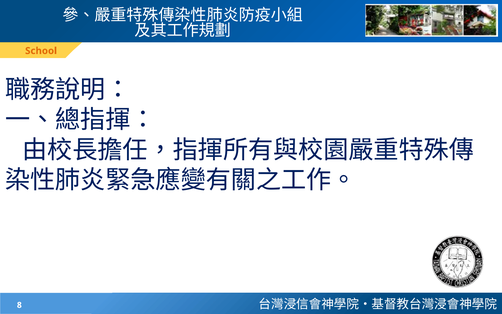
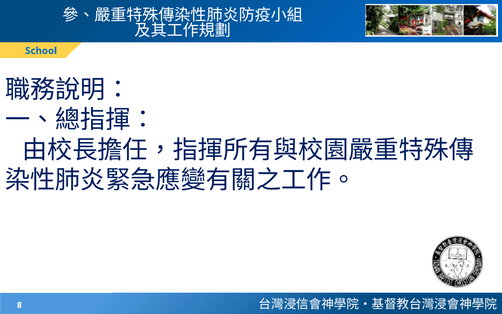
School colour: orange -> blue (41, 51)
